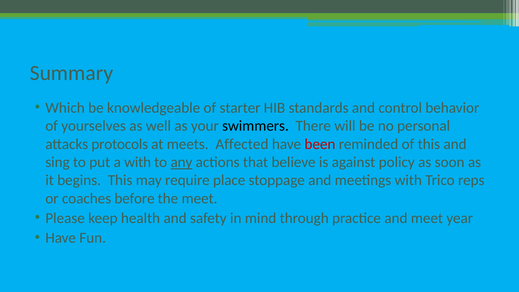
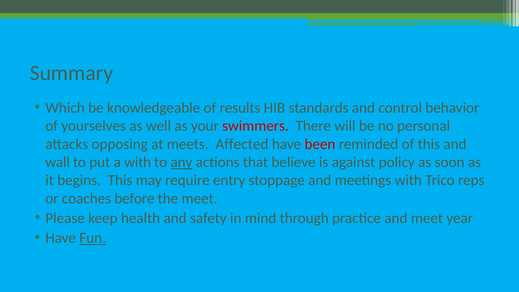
starter: starter -> results (240, 108)
swimmers colour: black -> red (255, 126)
protocols: protocols -> opposing (120, 144)
sing: sing -> wall (58, 162)
place: place -> entry (229, 180)
Fun underline: none -> present (93, 238)
